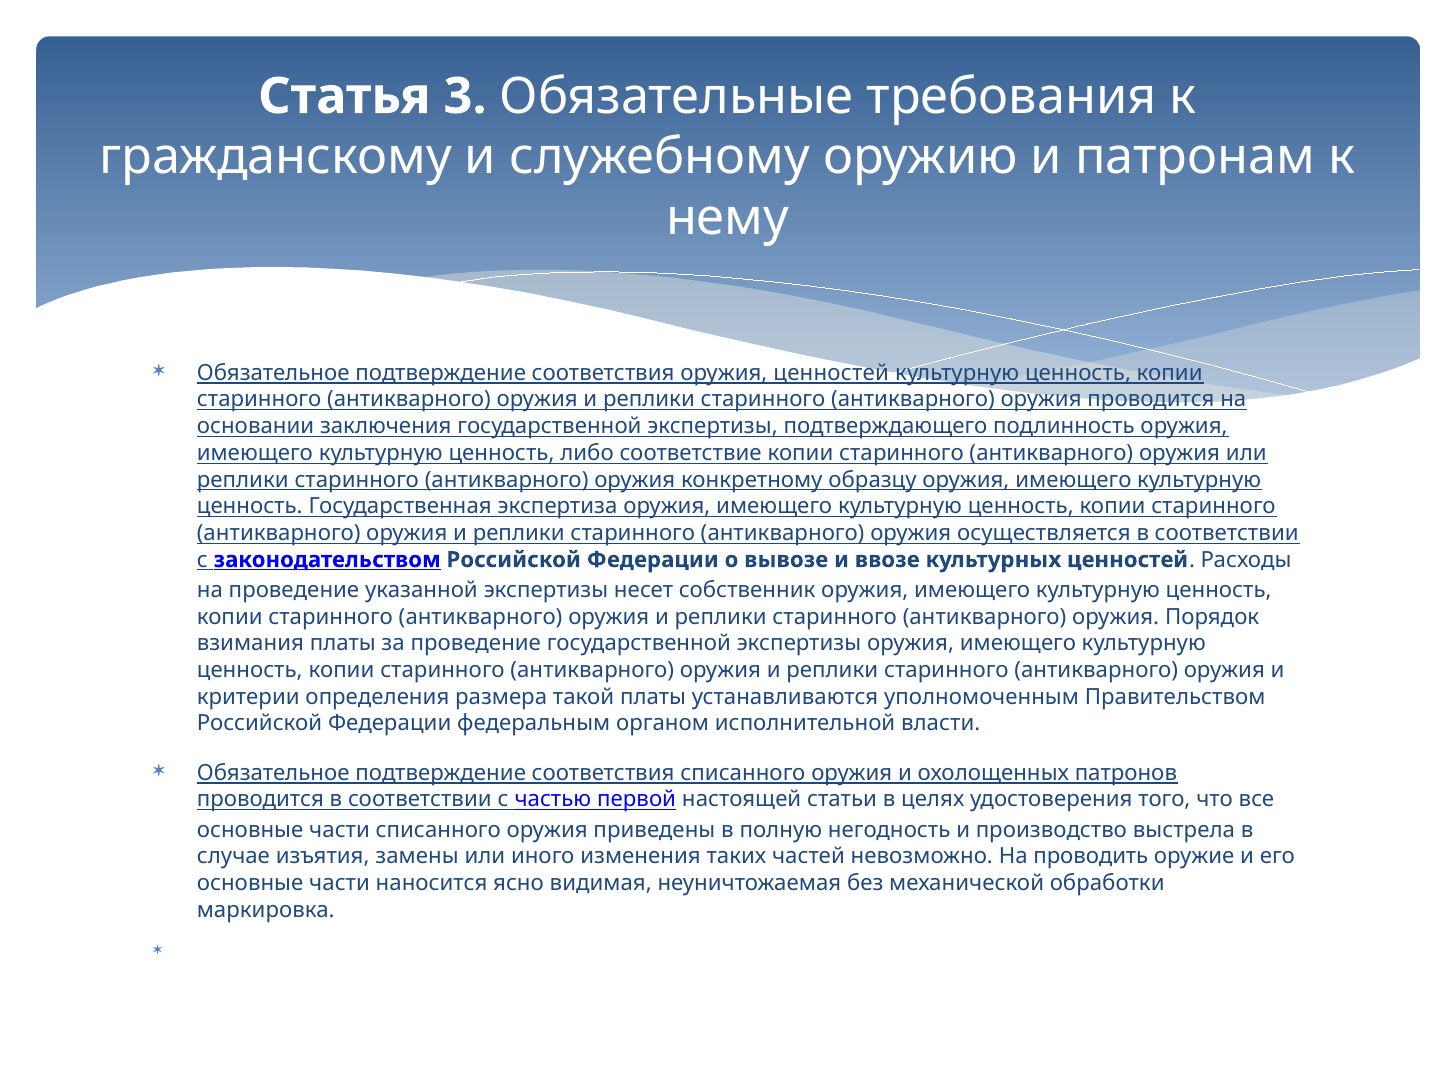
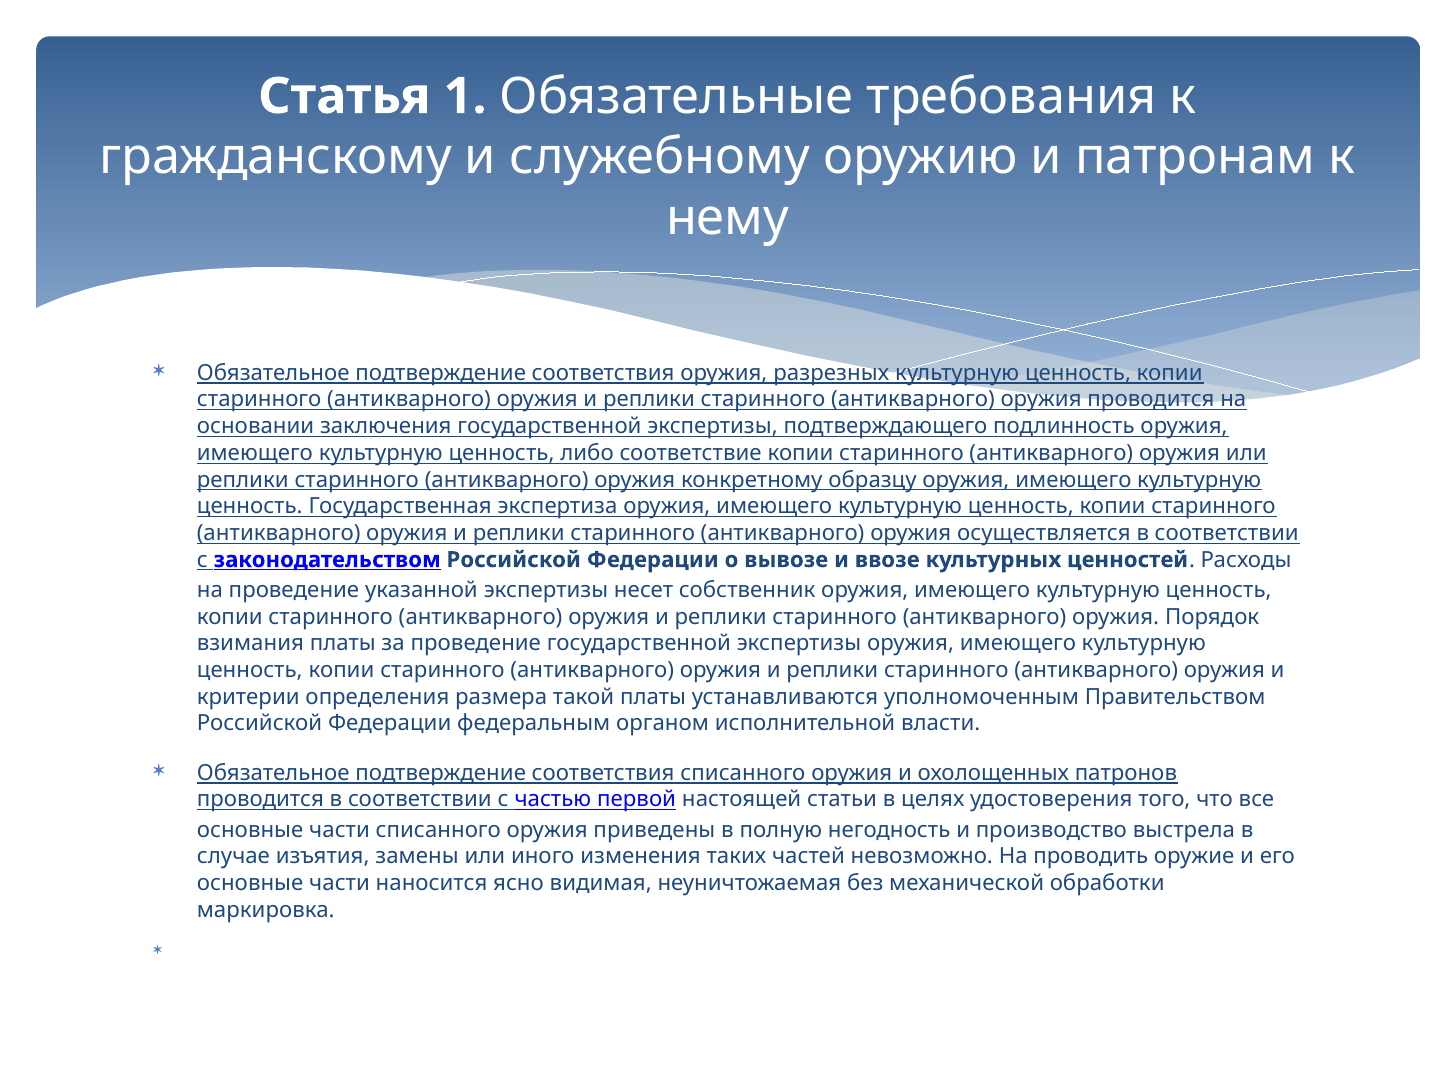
3: 3 -> 1 (465, 96)
оружия ценностей: ценностей -> разрезных (831, 373)
